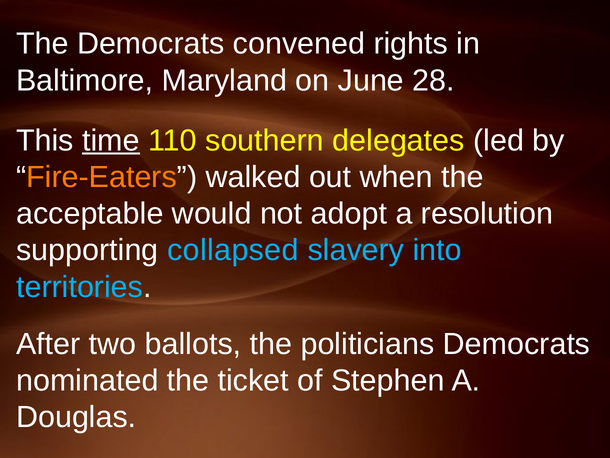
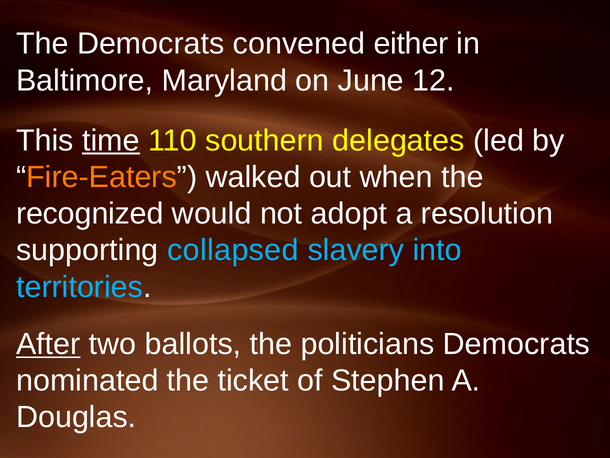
rights: rights -> either (411, 44)
28: 28 -> 12 (434, 80)
acceptable: acceptable -> recognized (90, 214)
After underline: none -> present (48, 344)
